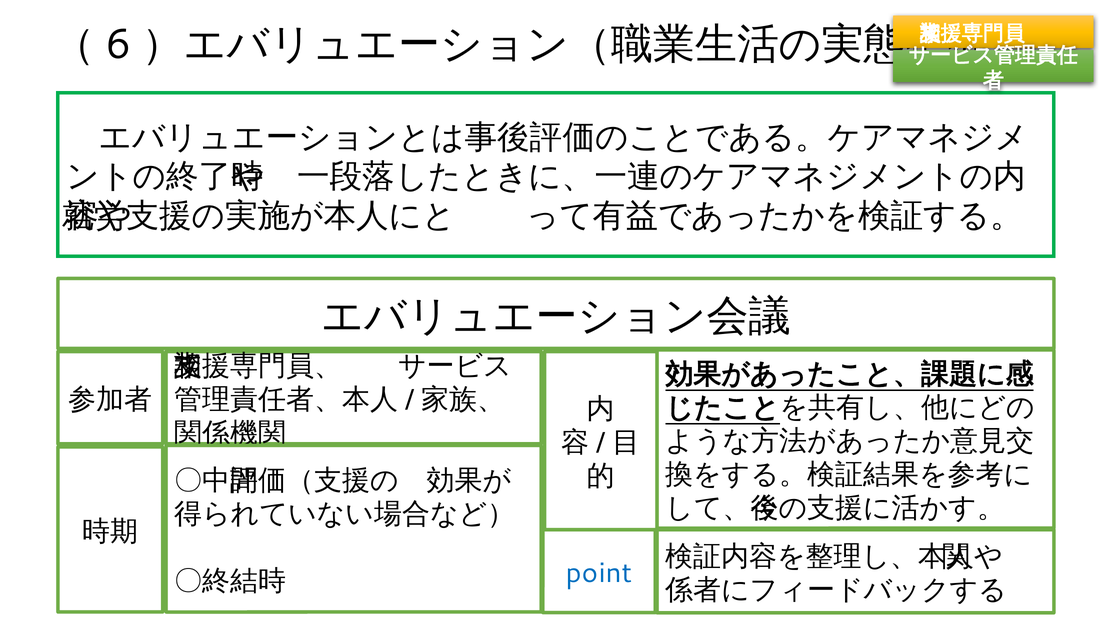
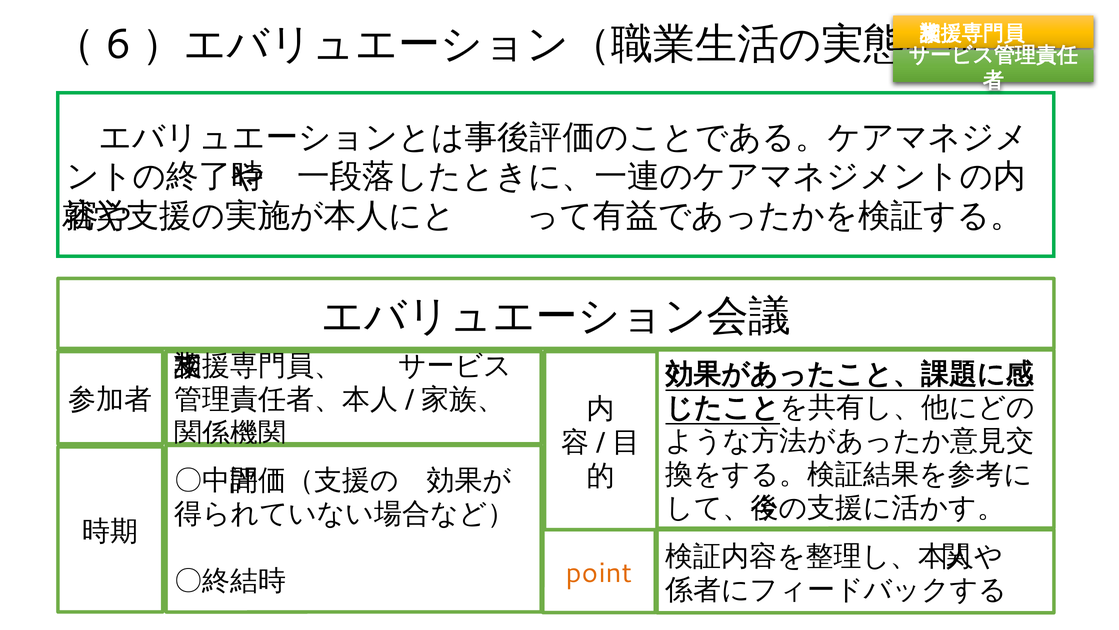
point colour: blue -> orange (599, 573)
